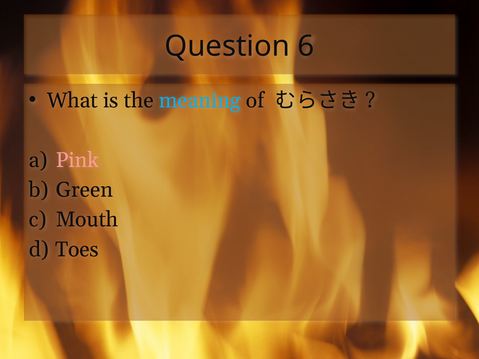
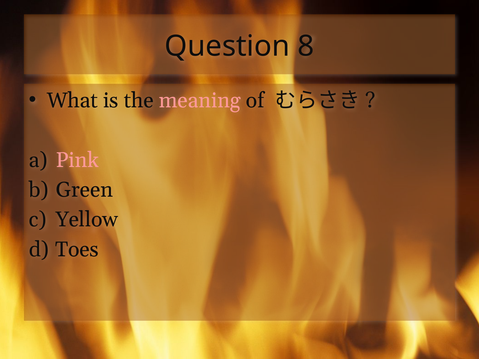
6: 6 -> 8 (306, 46)
meaning colour: light blue -> pink (200, 100)
Mouth: Mouth -> Yellow (87, 220)
